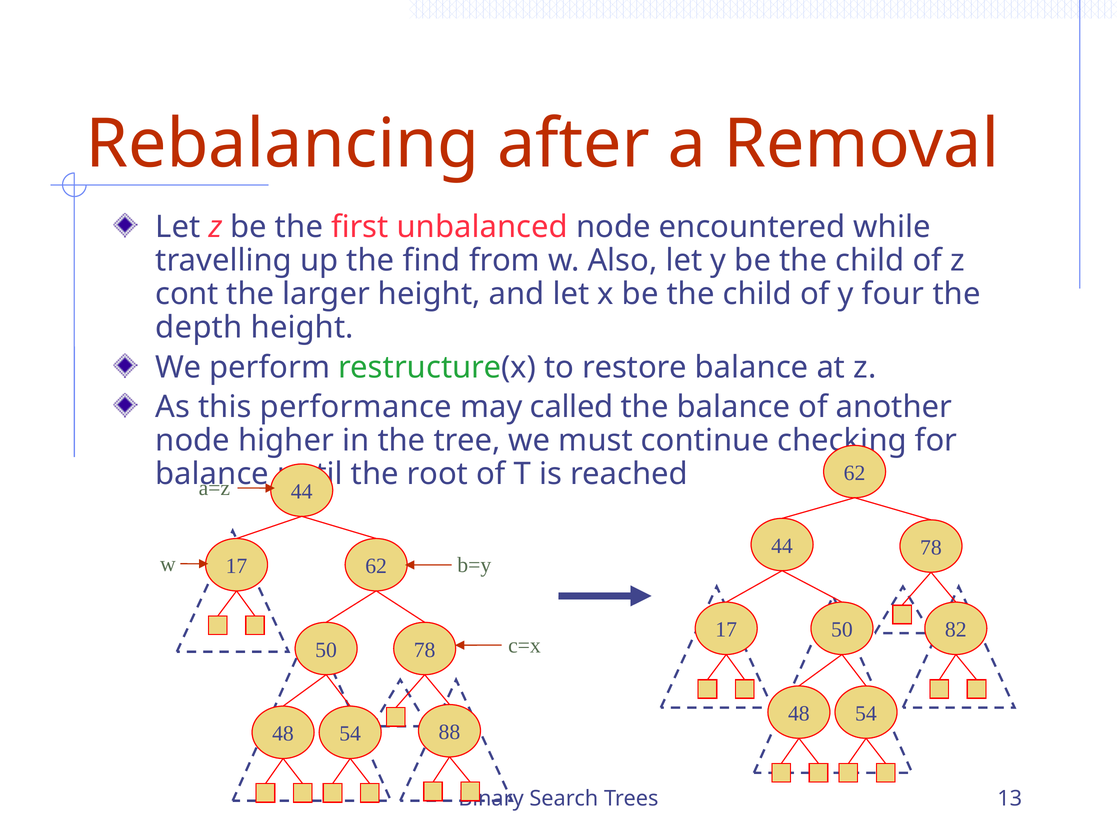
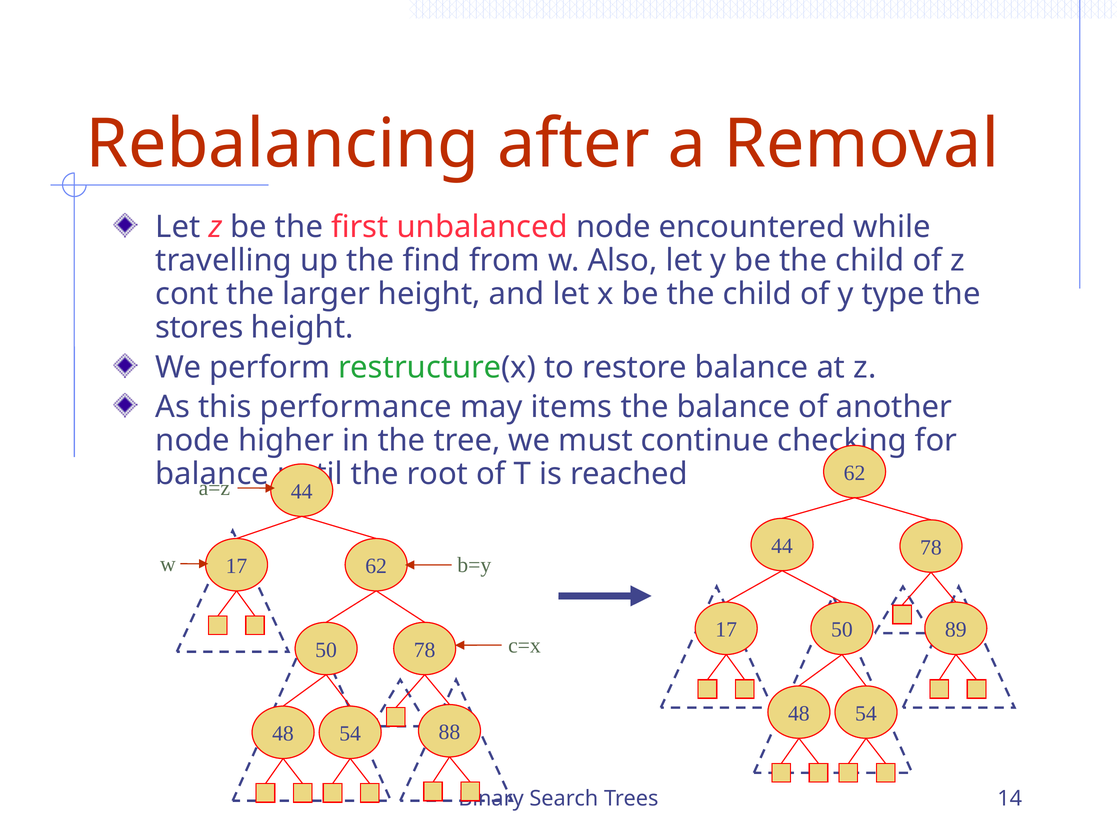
four: four -> type (893, 294)
depth: depth -> stores (199, 327)
called: called -> items (571, 407)
82: 82 -> 89 (956, 630)
13: 13 -> 14 (1010, 798)
